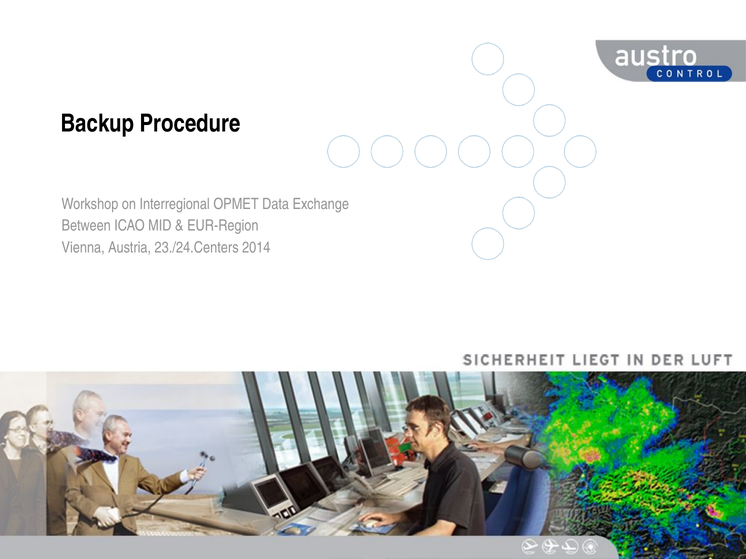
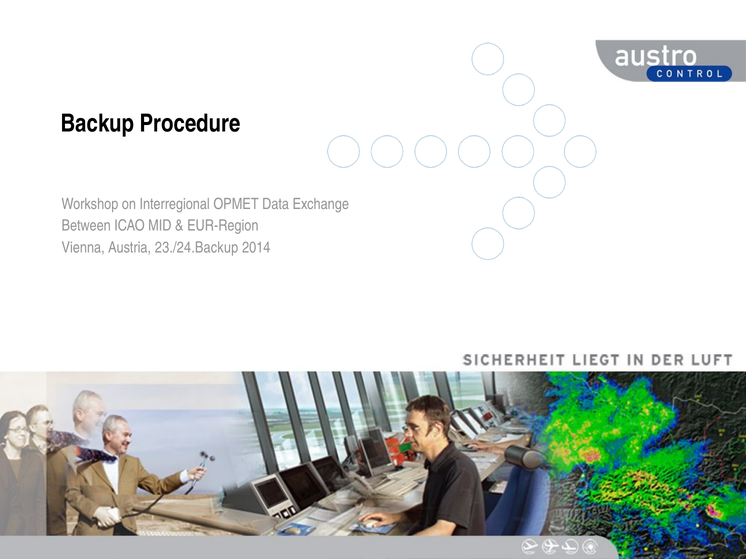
23./24.Centers: 23./24.Centers -> 23./24.Backup (197, 248)
